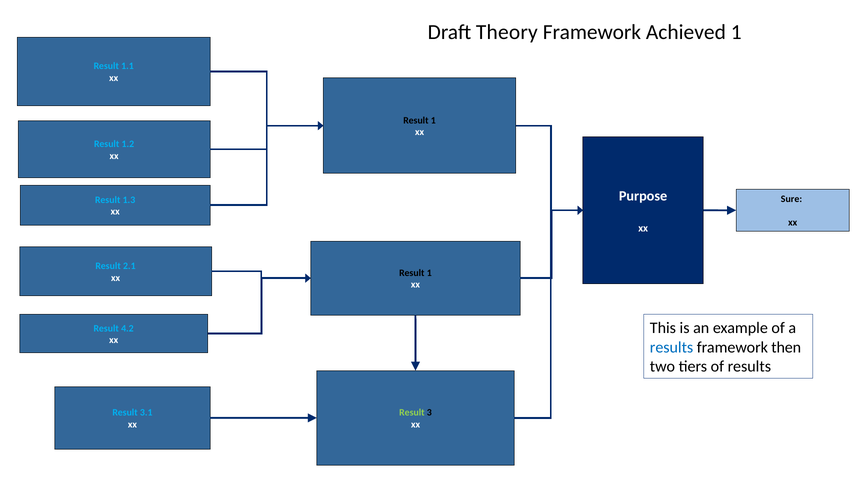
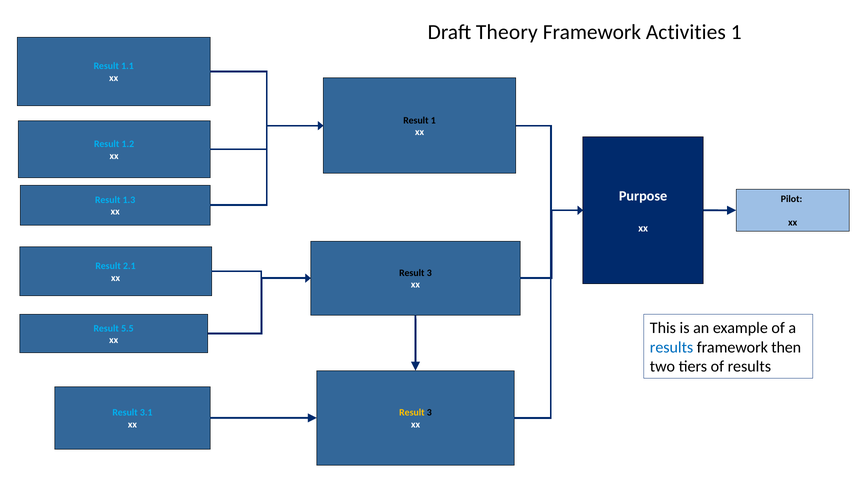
Achieved: Achieved -> Activities (686, 32)
Sure: Sure -> Pilot (792, 199)
1: 1 -> 3 (429, 273)
4.2: 4.2 -> 5.5 (127, 328)
Result colour: light green -> yellow (412, 412)
